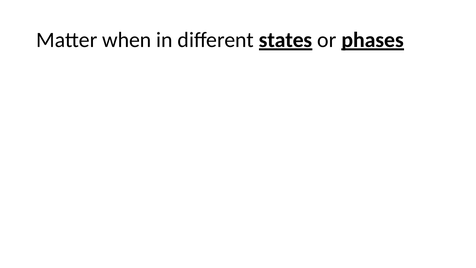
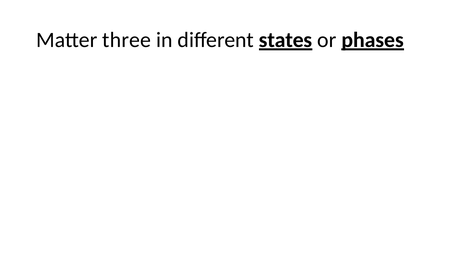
when: when -> three (127, 40)
